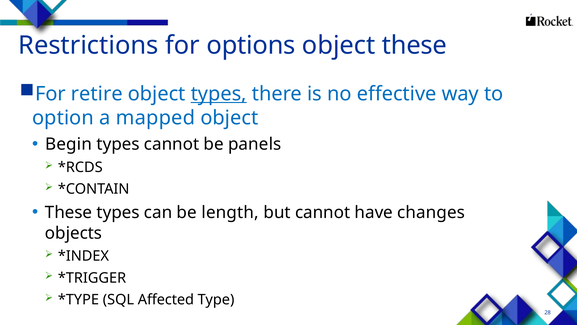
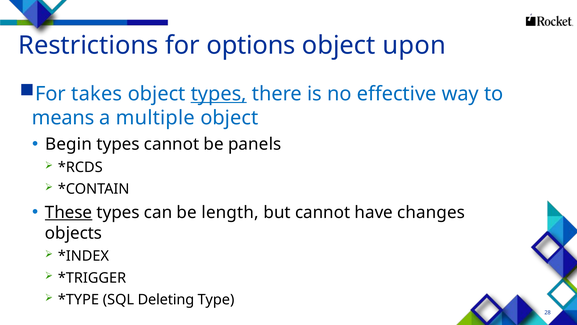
object these: these -> upon (414, 45)
retire: retire -> takes (97, 94)
option: option -> means (63, 118)
mapped: mapped -> multiple (155, 118)
These underline: none -> present (69, 212)
Affected: Affected -> Deleting (166, 299)
